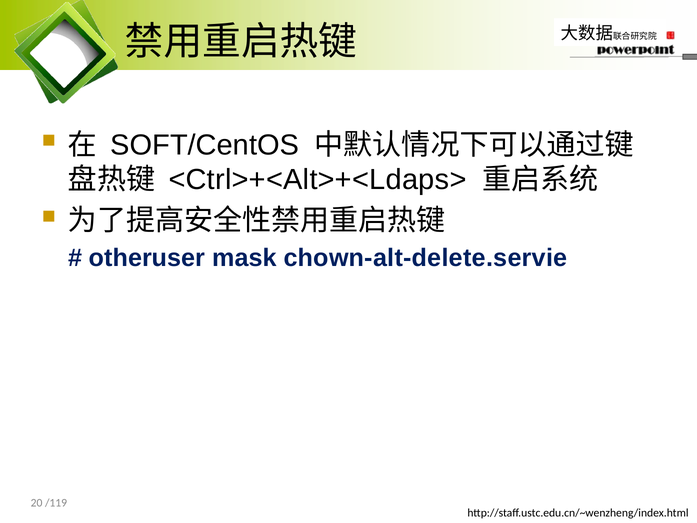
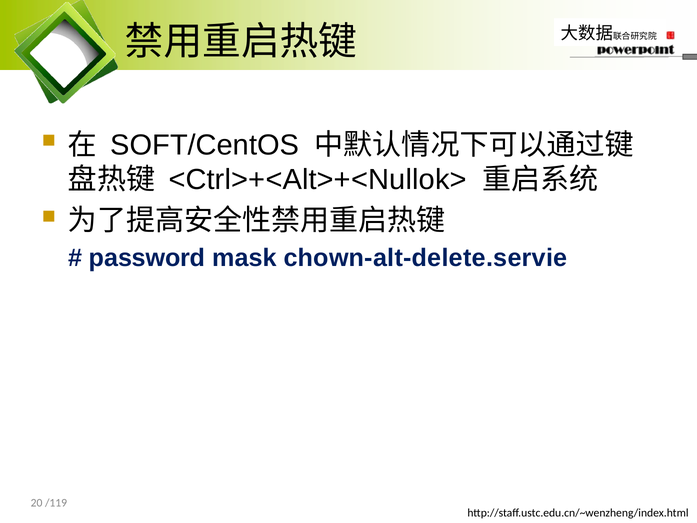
<Ctrl>+<Alt>+<Ldaps>: <Ctrl>+<Alt>+<Ldaps> -> <Ctrl>+<Alt>+<Nullok> (318, 180)
otheruser: otheruser -> password (147, 258)
